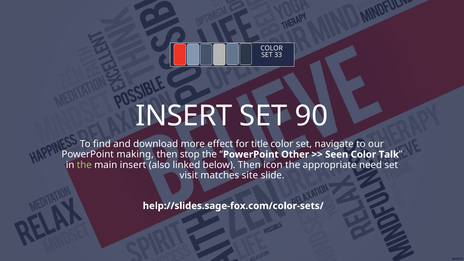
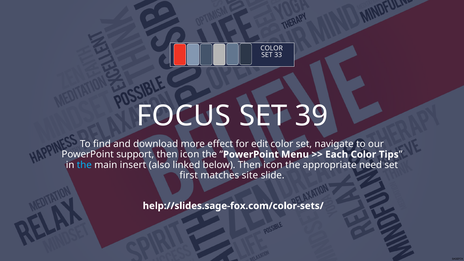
INSERT: INSERT -> FOCUS (184, 116)
90: 90 -> 39 (311, 116)
title: title -> edit (260, 144)
making: making -> support (135, 154)
stop: stop -> icon (190, 154)
Other: Other -> Menu (295, 154)
Seen: Seen -> Each (337, 154)
Talk: Talk -> Tips (389, 154)
the colour: light green -> light blue (84, 165)
visit: visit -> first (189, 175)
